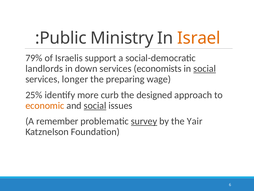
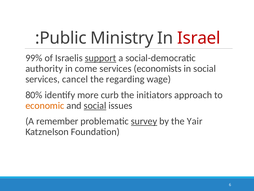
Israel colour: orange -> red (199, 38)
79%: 79% -> 99% (34, 58)
support underline: none -> present (101, 58)
landlords: landlords -> authority (44, 68)
down: down -> come (86, 68)
social underline: present -> none (205, 68)
longer: longer -> cancel (75, 79)
preparing: preparing -> regarding (125, 79)
25%: 25% -> 80% (34, 95)
designed: designed -> initiators (154, 95)
